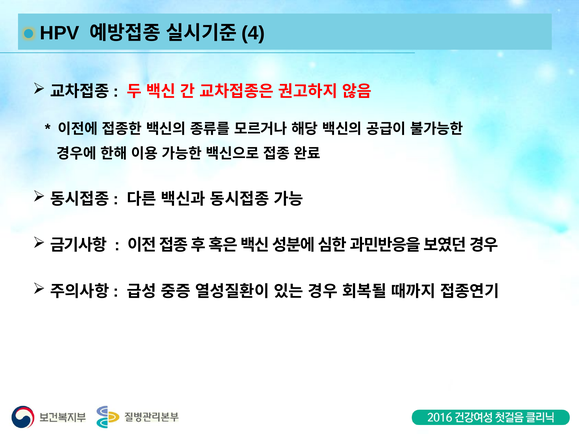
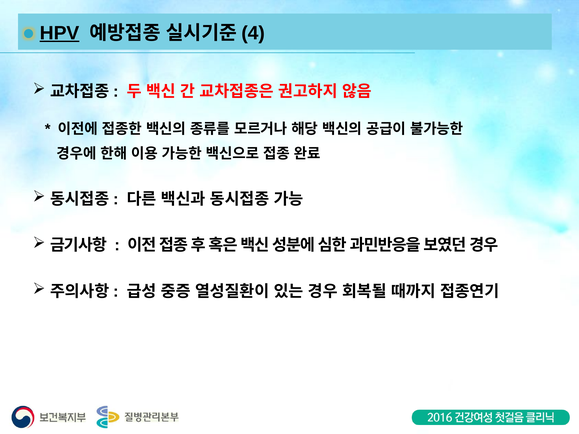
HPV underline: none -> present (60, 33)
